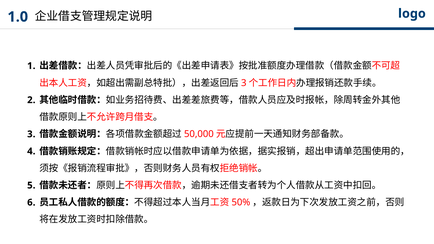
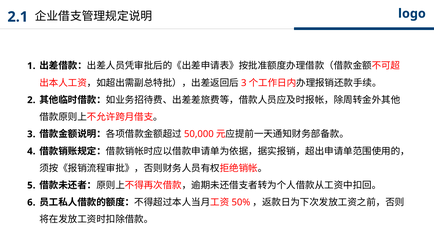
1.0: 1.0 -> 2.1 (18, 17)
